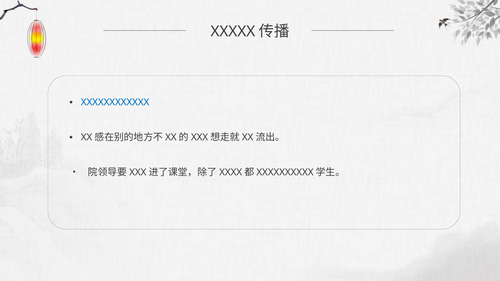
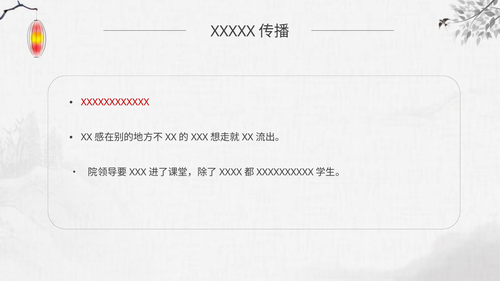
XXXXXXXXXXXX colour: blue -> red (115, 102)
